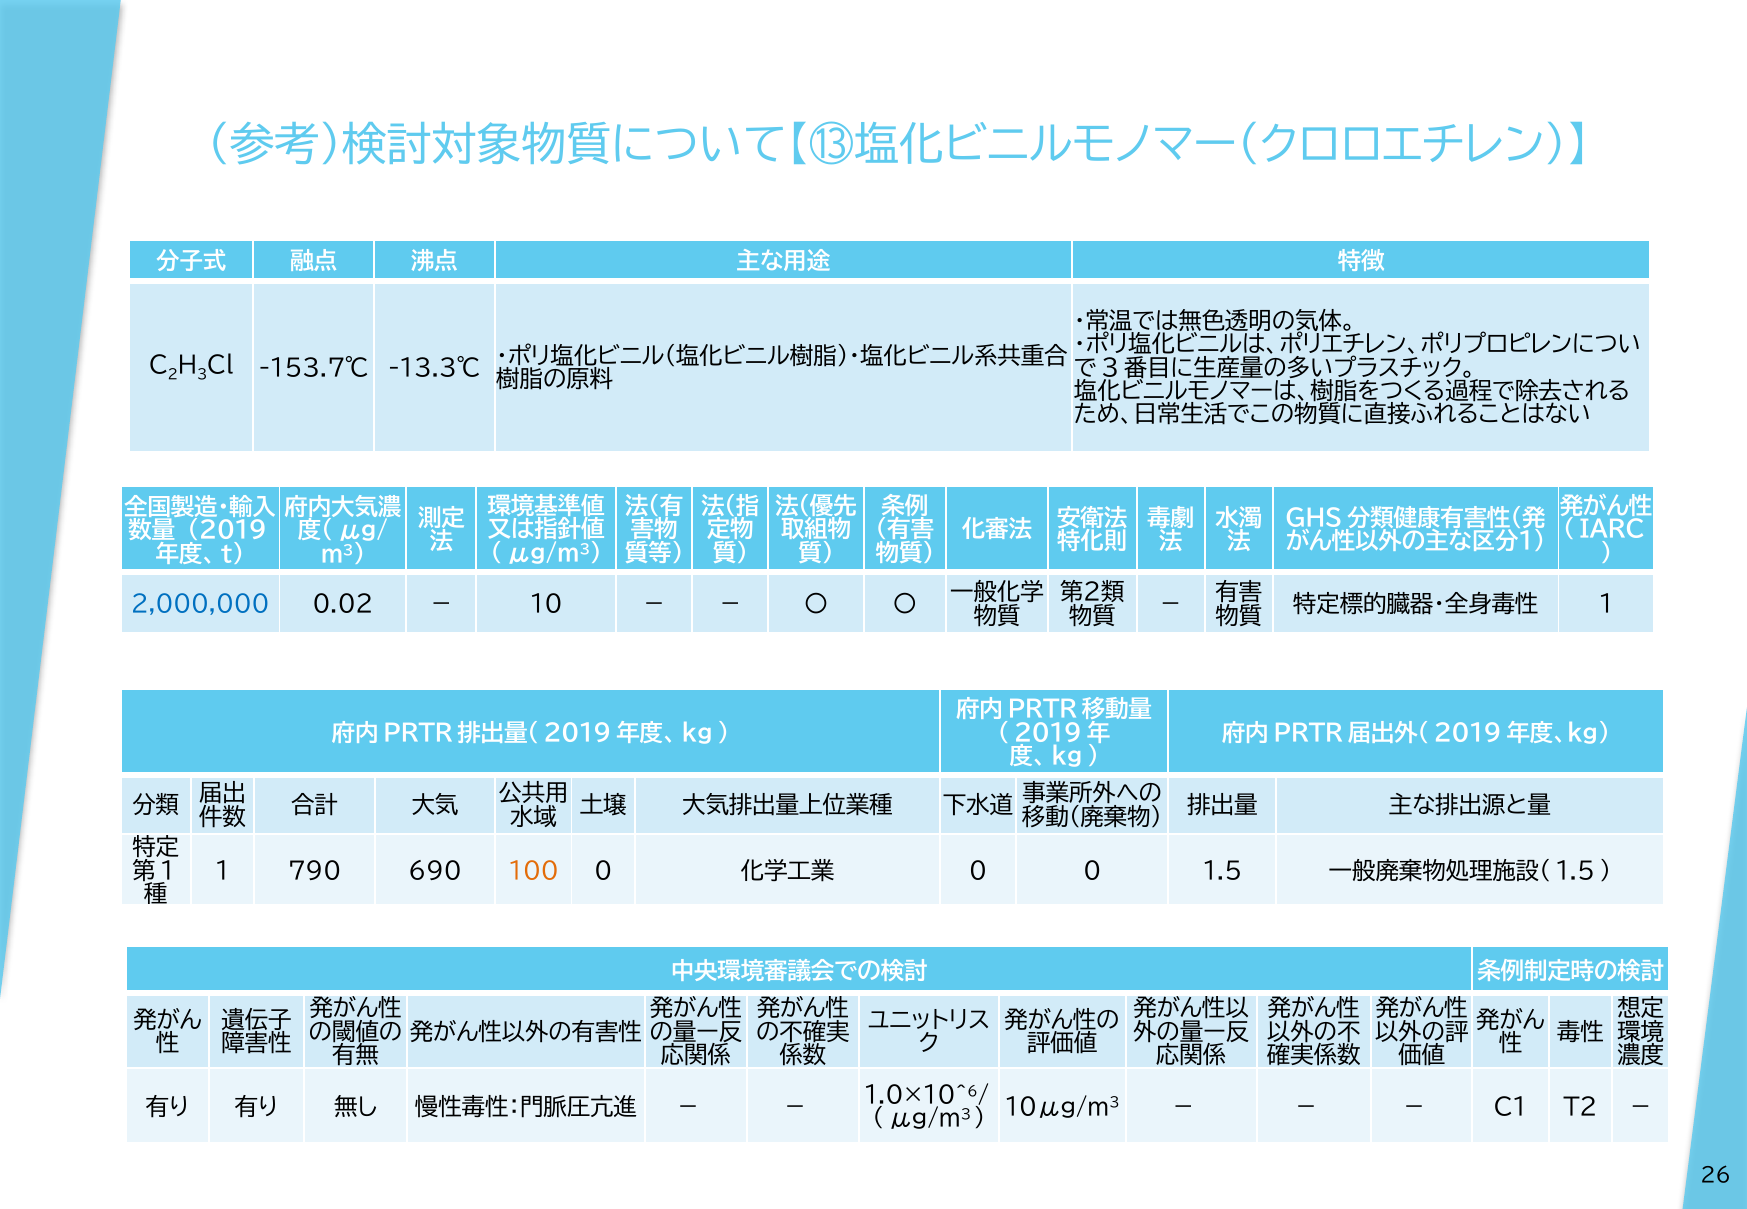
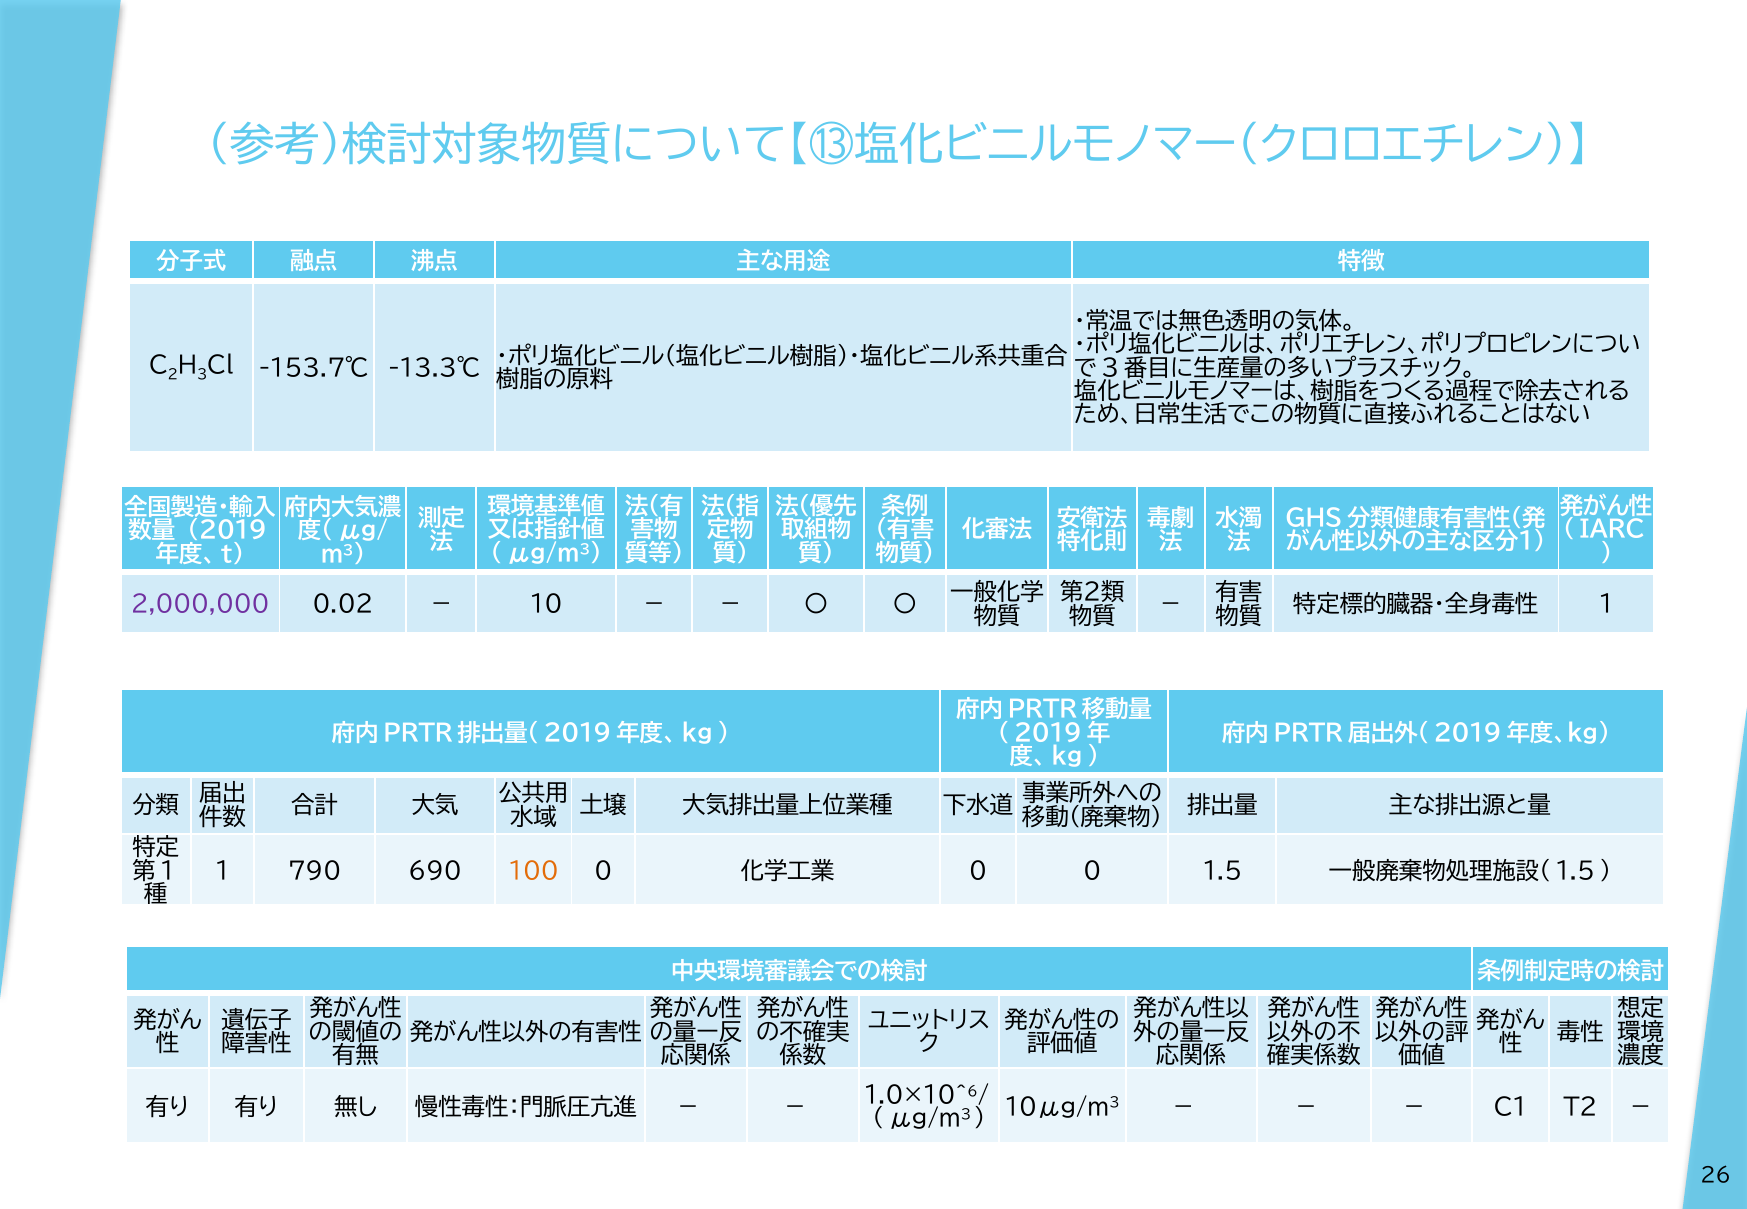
2,000,000 colour: blue -> purple (200, 605)
